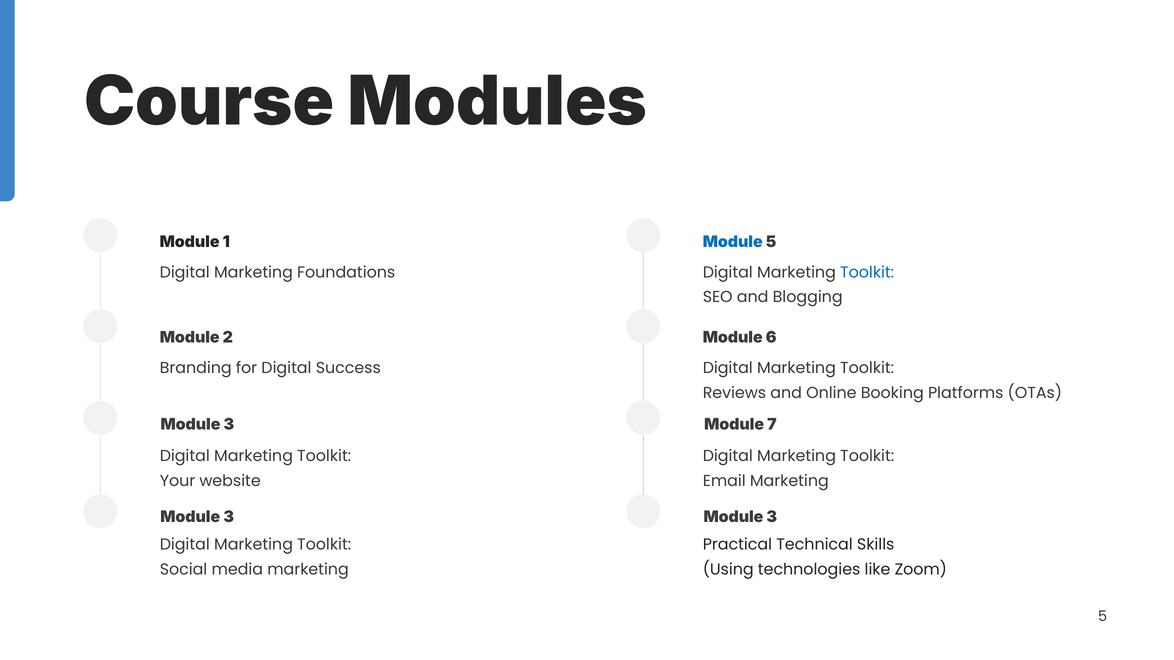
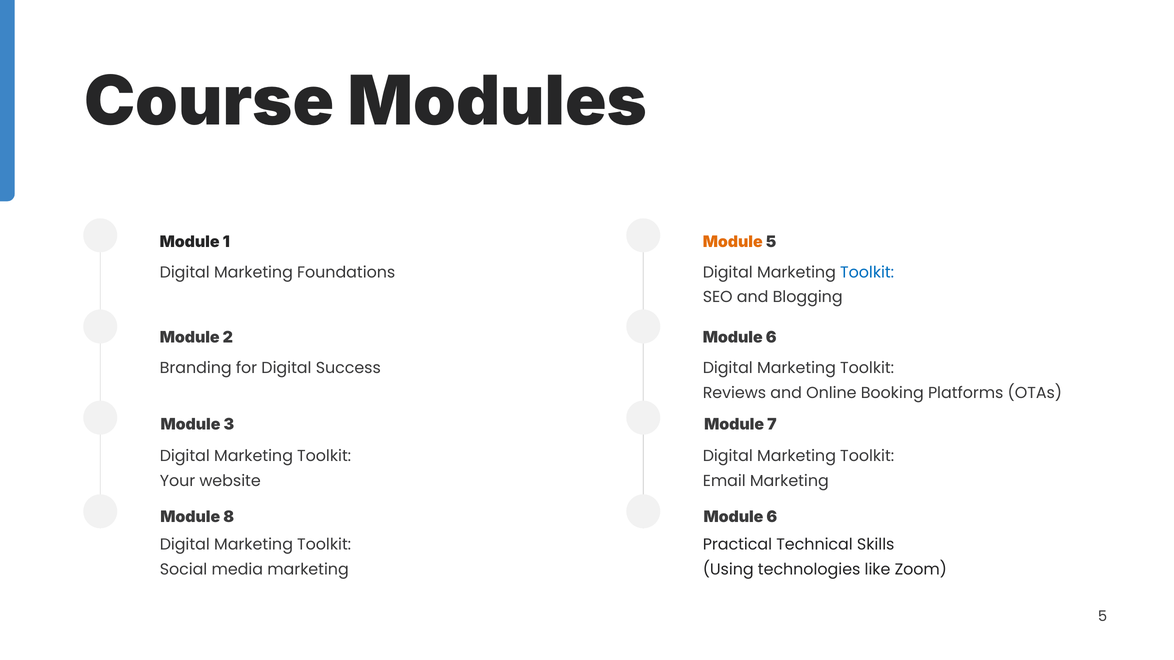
Module colour: blue -> orange (733, 242)
3: 3 -> 8 (229, 517)
3: 3 -> 6 (772, 517)
